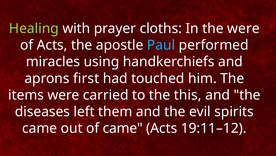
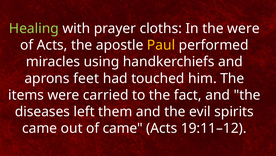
Paul colour: light blue -> yellow (161, 45)
first: first -> feet (86, 78)
this: this -> fact (188, 95)
